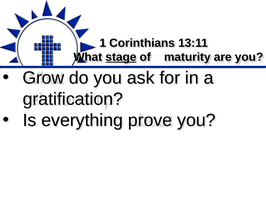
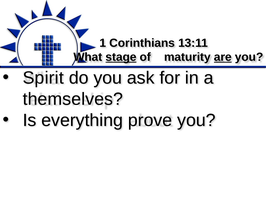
are underline: none -> present (223, 57)
Grow: Grow -> Spirit (43, 78)
gratification: gratification -> themselves (73, 99)
